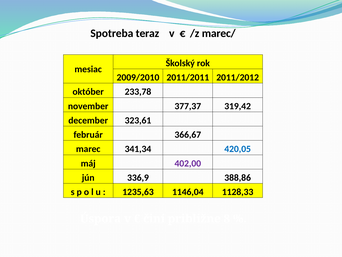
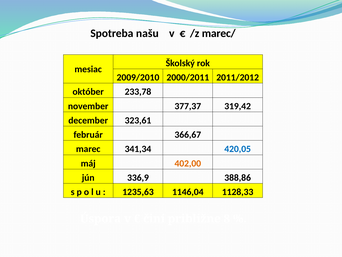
teraz: teraz -> našu (147, 33)
2011/2011: 2011/2011 -> 2000/2011 (188, 77)
402,00 colour: purple -> orange (188, 163)
